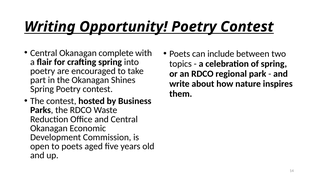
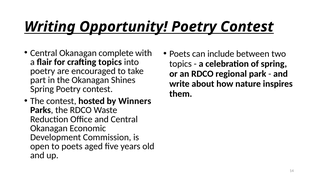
crafting spring: spring -> topics (110, 62)
Business: Business -> Winners (135, 101)
